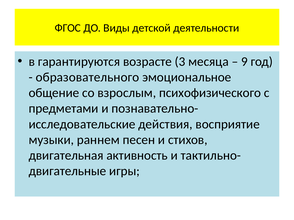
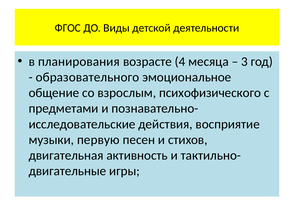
гарантируются: гарантируются -> планирования (79, 62)
3: 3 -> 4 (180, 62)
9: 9 -> 3 (244, 62)
раннем: раннем -> первую (98, 140)
